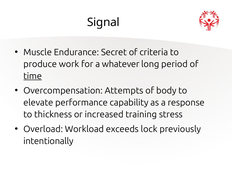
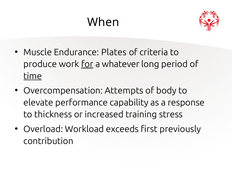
Signal: Signal -> When (103, 22)
Secret: Secret -> Plates (114, 52)
for underline: none -> present (87, 64)
lock: lock -> first (149, 129)
intentionally: intentionally -> contribution (48, 141)
